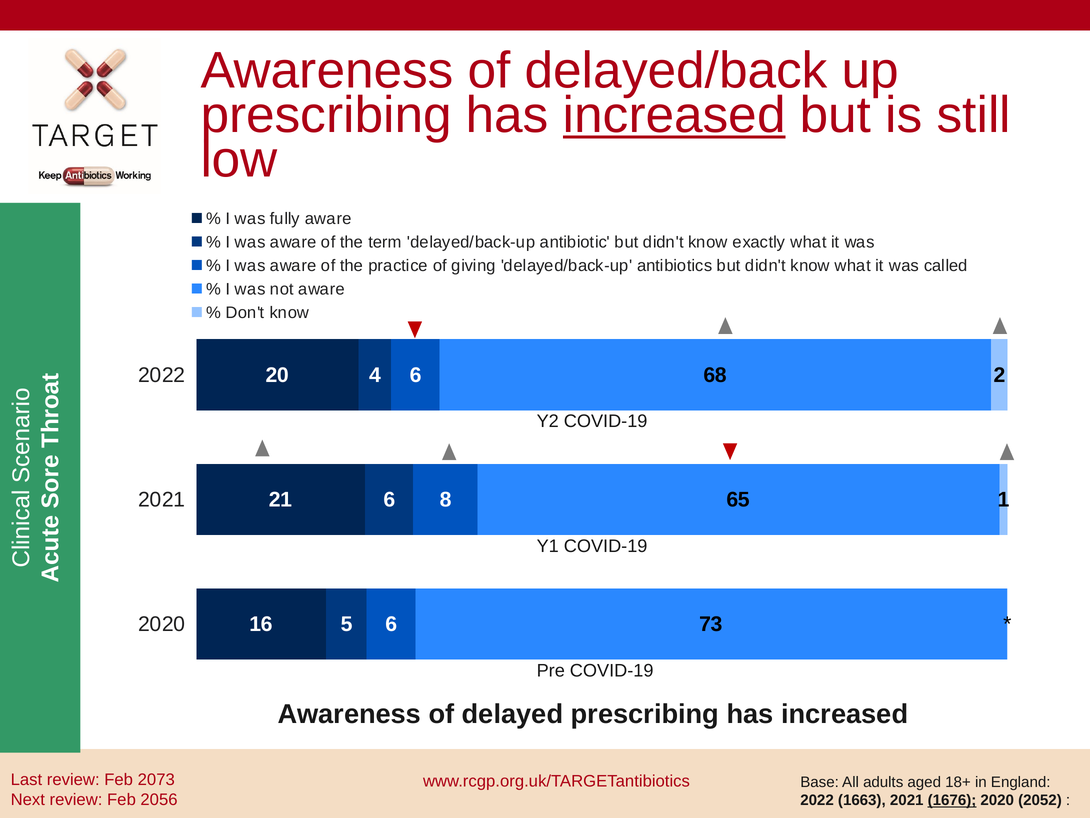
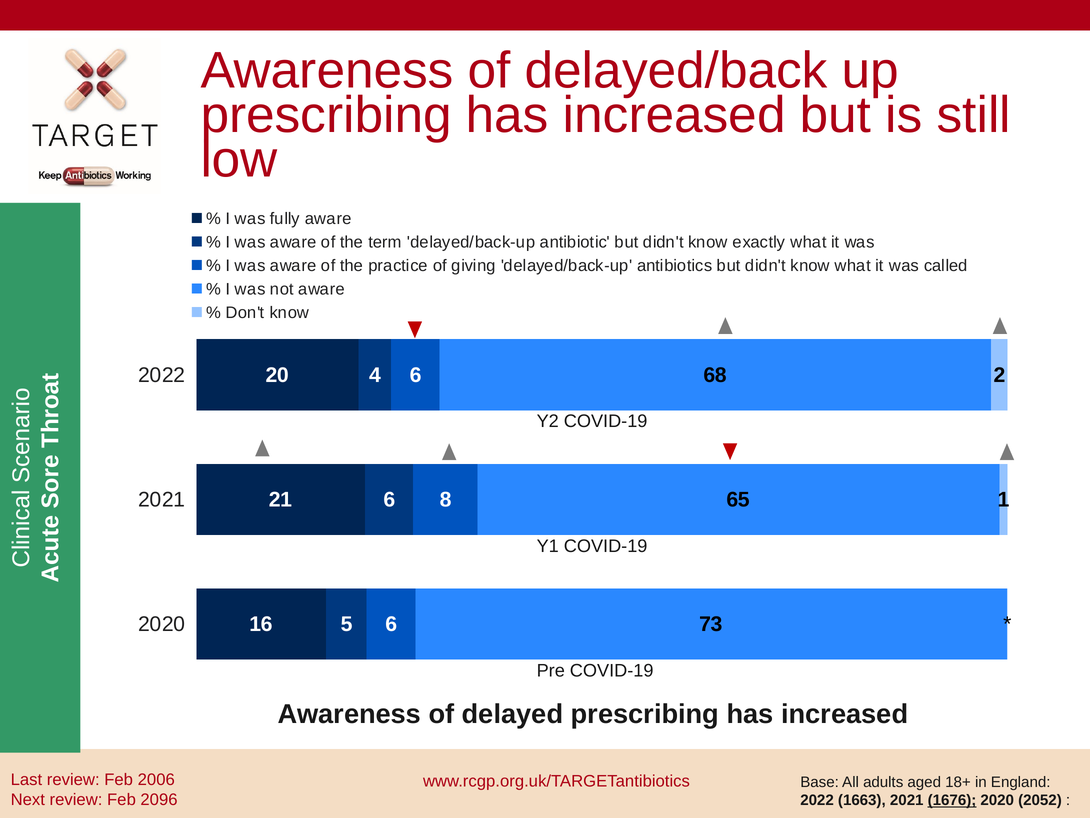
increased underline: present -> none (674, 115)
2073: 2073 -> 2006 (156, 779)
2056: 2056 -> 2096 (159, 799)
